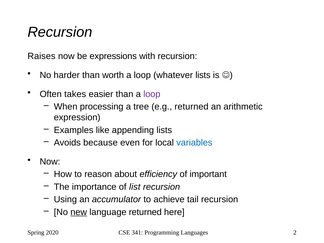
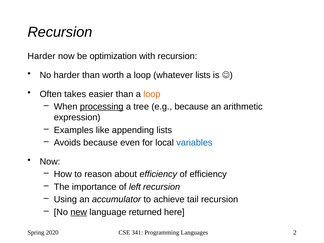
Raises: Raises -> Harder (42, 56)
expressions: expressions -> optimization (113, 56)
loop colour: purple -> orange (152, 94)
processing underline: none -> present (102, 107)
e.g returned: returned -> because (192, 107)
of important: important -> efficiency (208, 174)
list: list -> left (135, 187)
